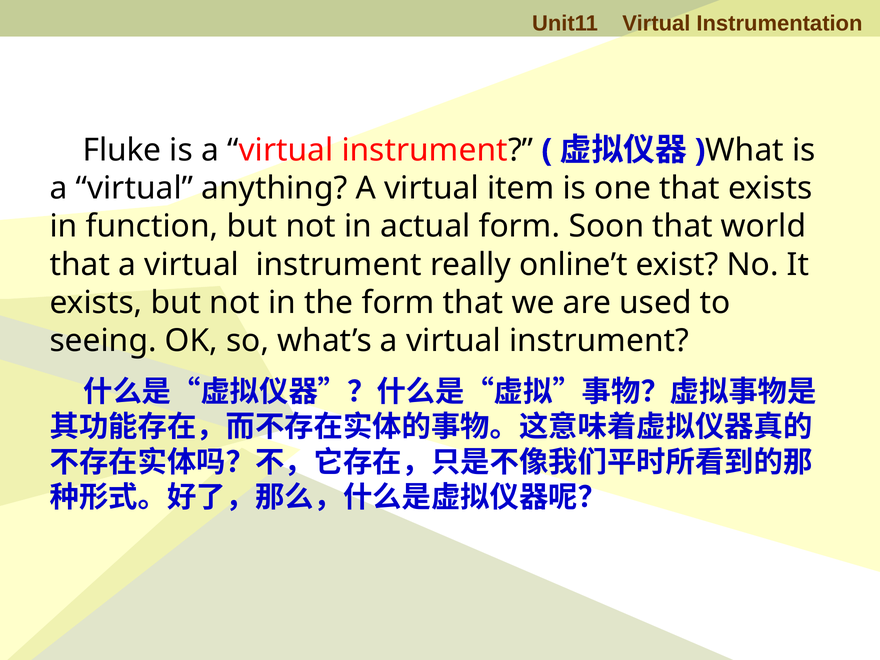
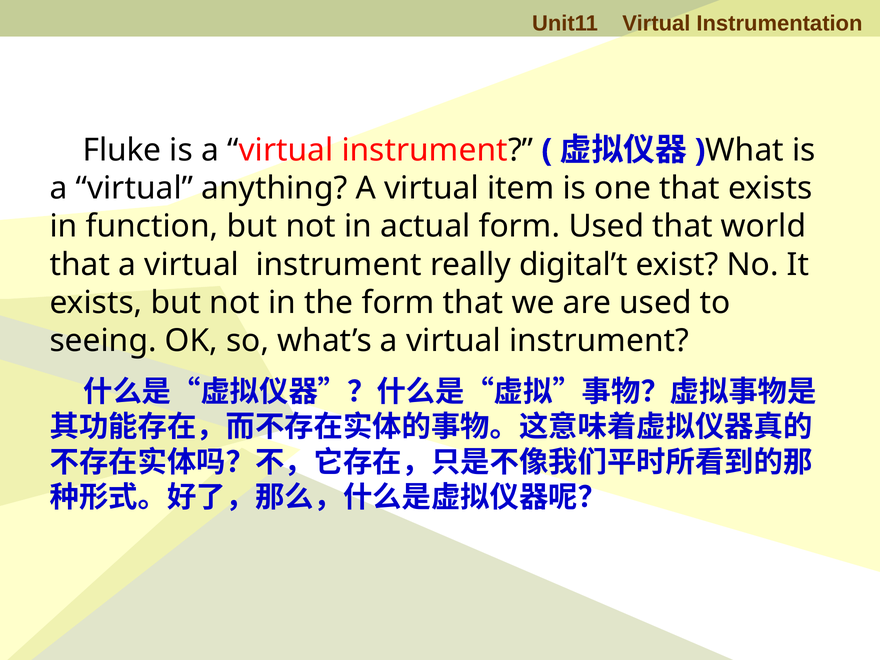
form Soon: Soon -> Used (606, 226)
online’t: online’t -> digital’t (573, 265)
